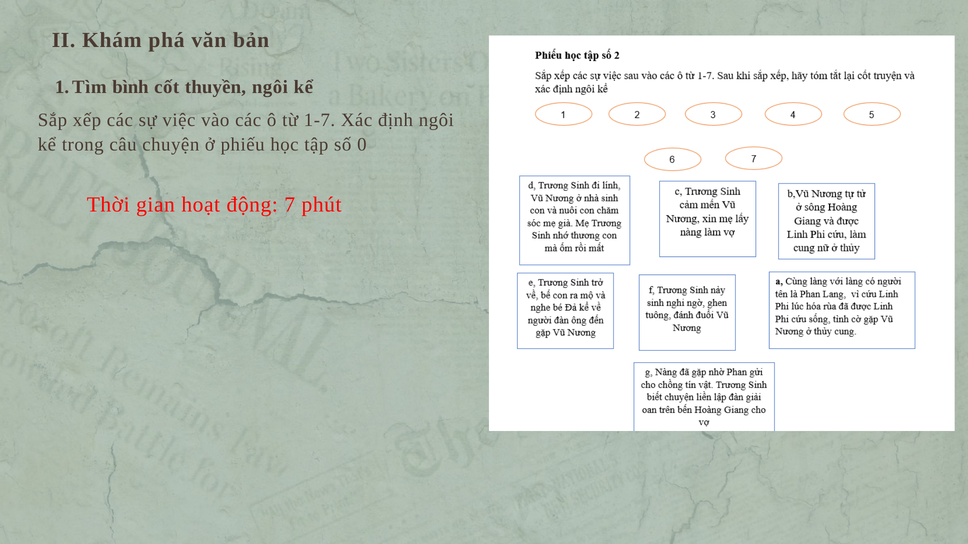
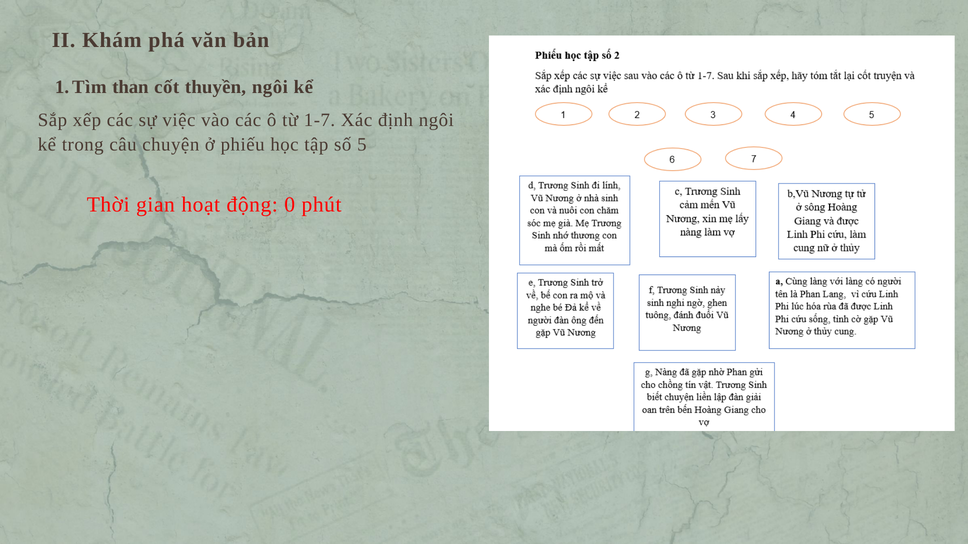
bình: bình -> than (130, 87)
0: 0 -> 5 (362, 145)
7: 7 -> 0 (290, 205)
